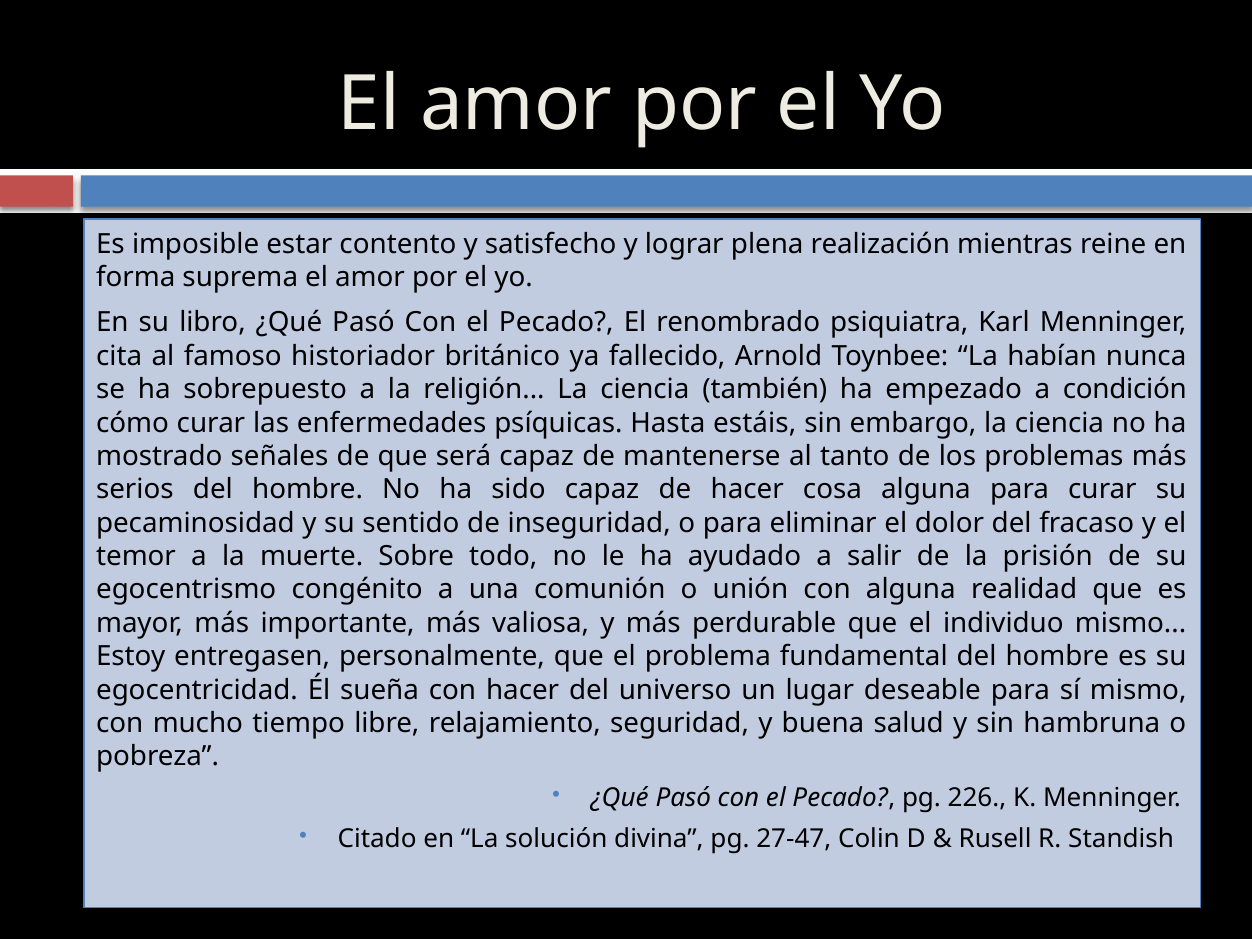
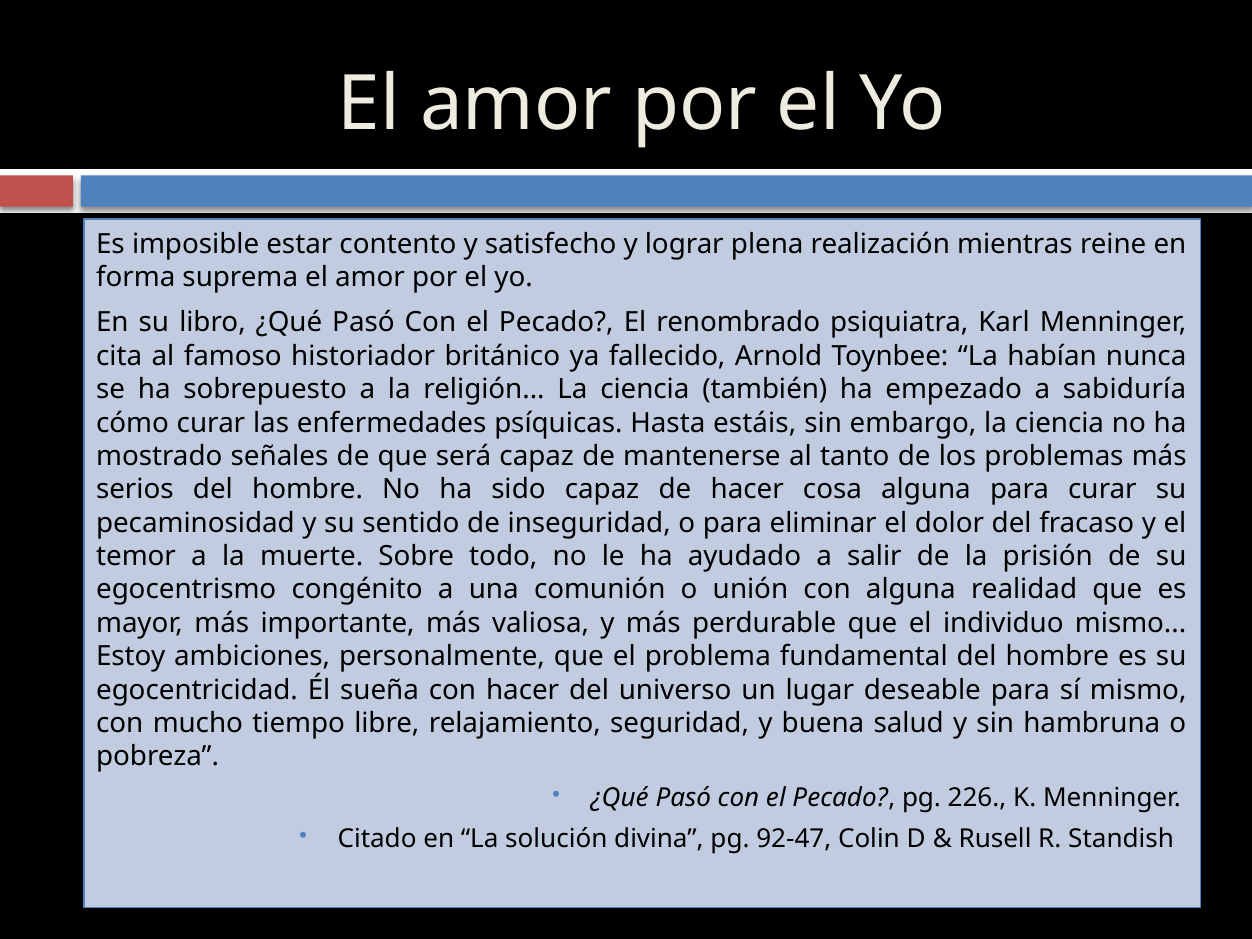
condición: condición -> sabiduría (1125, 390)
entregasen: entregasen -> ambiciones (252, 657)
27-47: 27-47 -> 92-47 (794, 839)
